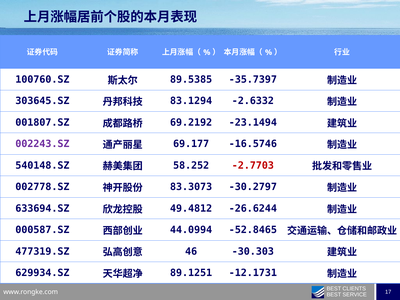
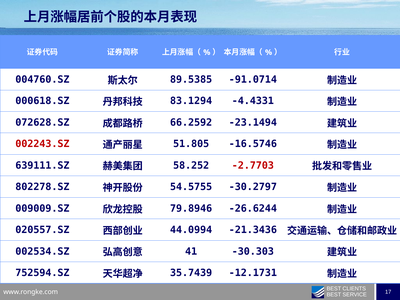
100760.SZ: 100760.SZ -> 004760.SZ (42, 80)
-35.7397: -35.7397 -> -91.0714 (253, 80)
303645.SZ: 303645.SZ -> 000618.SZ (42, 101)
-2.6332: -2.6332 -> -4.4331 (253, 101)
001807.SZ: 001807.SZ -> 072628.SZ (42, 122)
69.2192: 69.2192 -> 66.2592 (191, 122)
002243.SZ colour: purple -> red (42, 144)
69.177: 69.177 -> 51.805 (191, 144)
540148.SZ: 540148.SZ -> 639111.SZ (42, 165)
002778.SZ: 002778.SZ -> 802278.SZ (42, 187)
83.3073: 83.3073 -> 54.5755 (191, 187)
633694.SZ: 633694.SZ -> 009009.SZ (42, 208)
49.4812: 49.4812 -> 79.8946 (191, 208)
000587.SZ: 000587.SZ -> 020557.SZ (42, 230)
-52.8465: -52.8465 -> -21.3436 (253, 230)
477319.SZ: 477319.SZ -> 002534.SZ (42, 251)
46: 46 -> 41 (191, 251)
629934.SZ: 629934.SZ -> 752594.SZ (42, 273)
89.1251: 89.1251 -> 35.7439 (191, 273)
